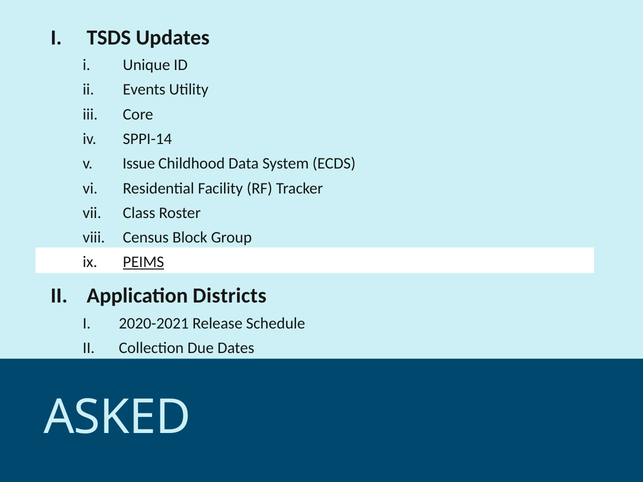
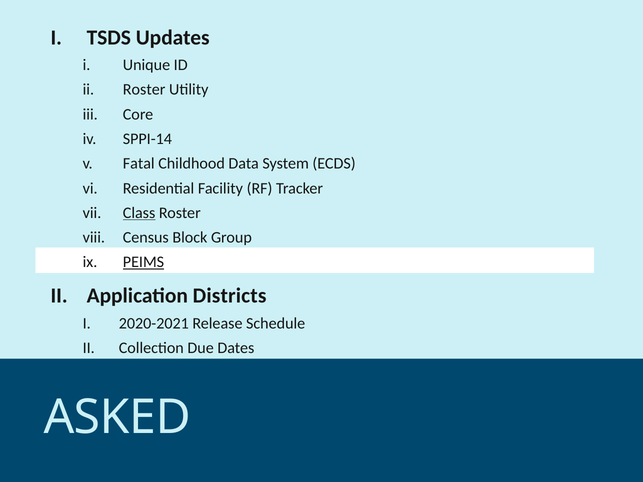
Events: Events -> Roster (144, 90)
Issue: Issue -> Fatal (139, 164)
Class underline: none -> present (139, 213)
